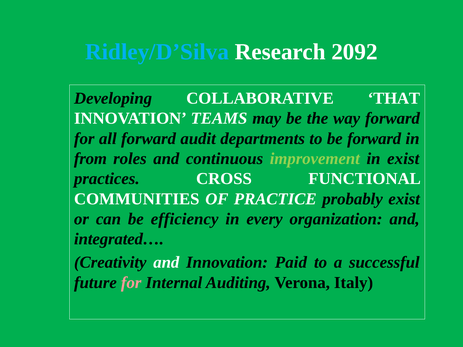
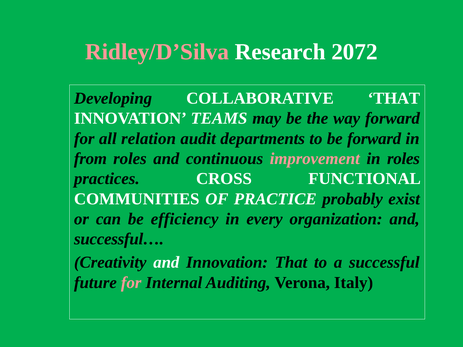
Ridley/D’Silva colour: light blue -> pink (157, 52)
2092: 2092 -> 2072 (355, 52)
all forward: forward -> relation (149, 139)
improvement colour: light green -> pink (315, 159)
in exist: exist -> roles (403, 159)
integrated…: integrated… -> successful… (119, 239)
Innovation Paid: Paid -> That (291, 263)
